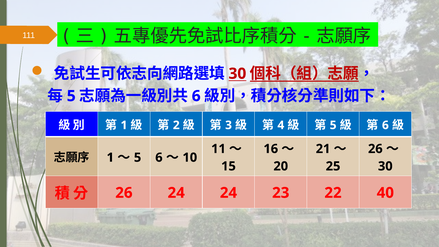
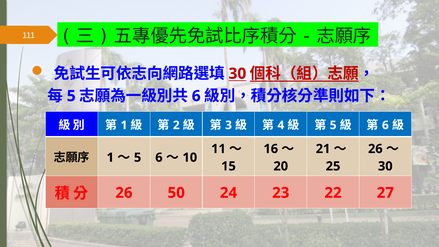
26 24: 24 -> 50 (176, 193)
40: 40 -> 27 (385, 193)
